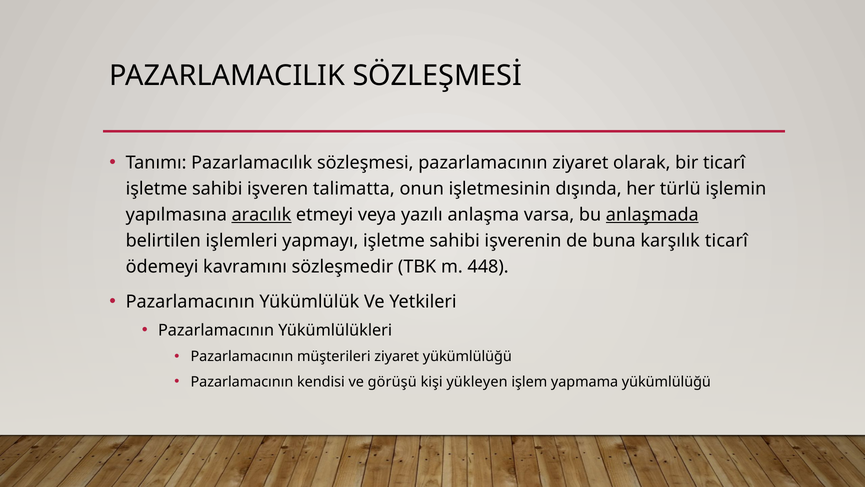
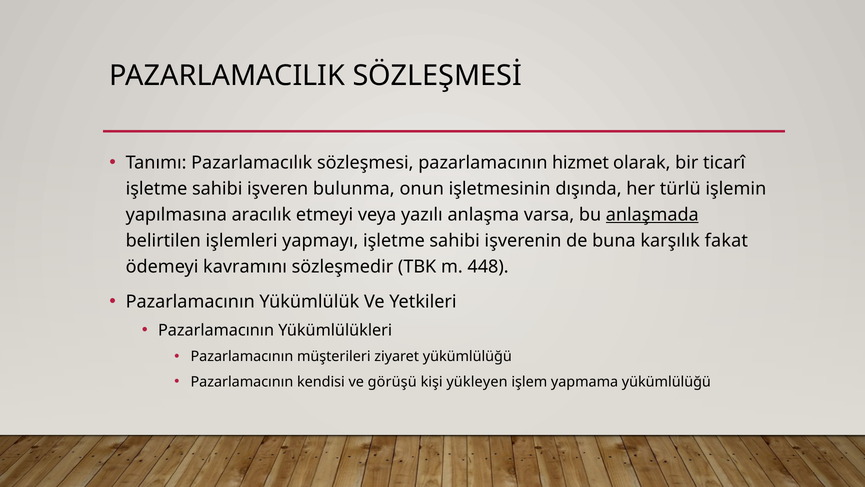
pazarlamacının ziyaret: ziyaret -> hizmet (580, 163)
talimatta: talimatta -> bulunma (354, 189)
aracılık underline: present -> none (261, 215)
karşılık ticarî: ticarî -> fakat (726, 240)
